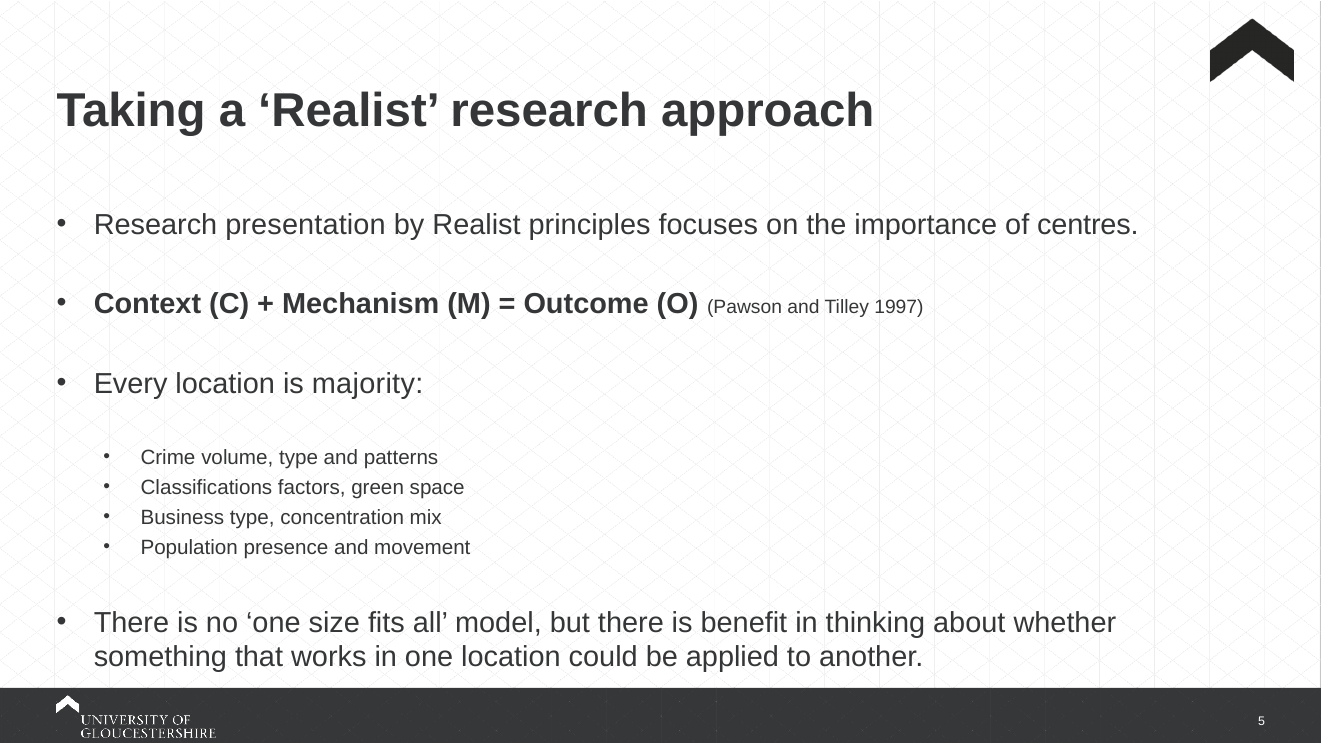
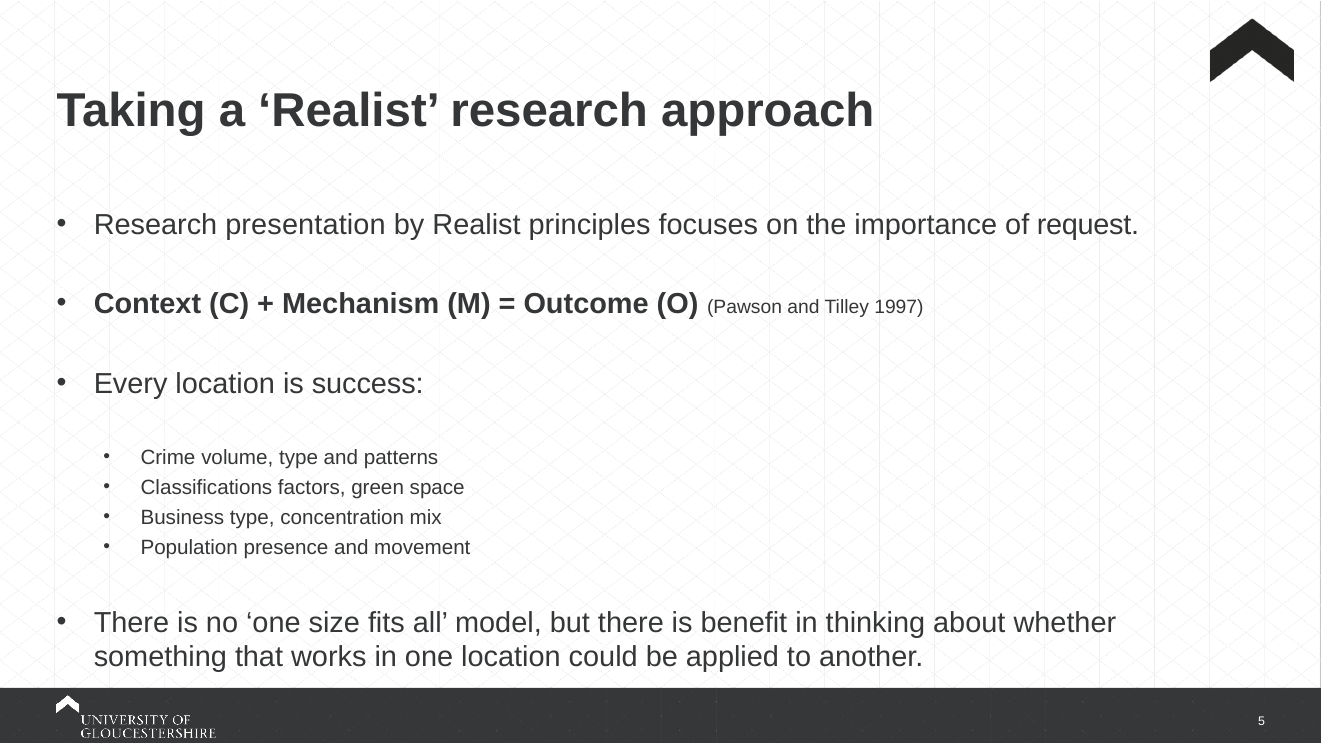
centres: centres -> request (1088, 225)
majority: majority -> success (368, 384)
